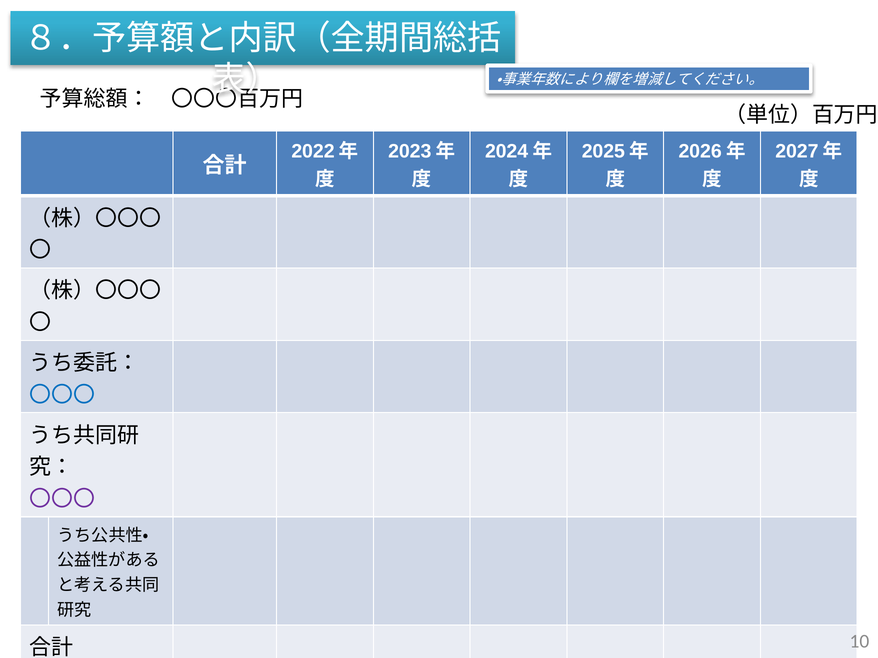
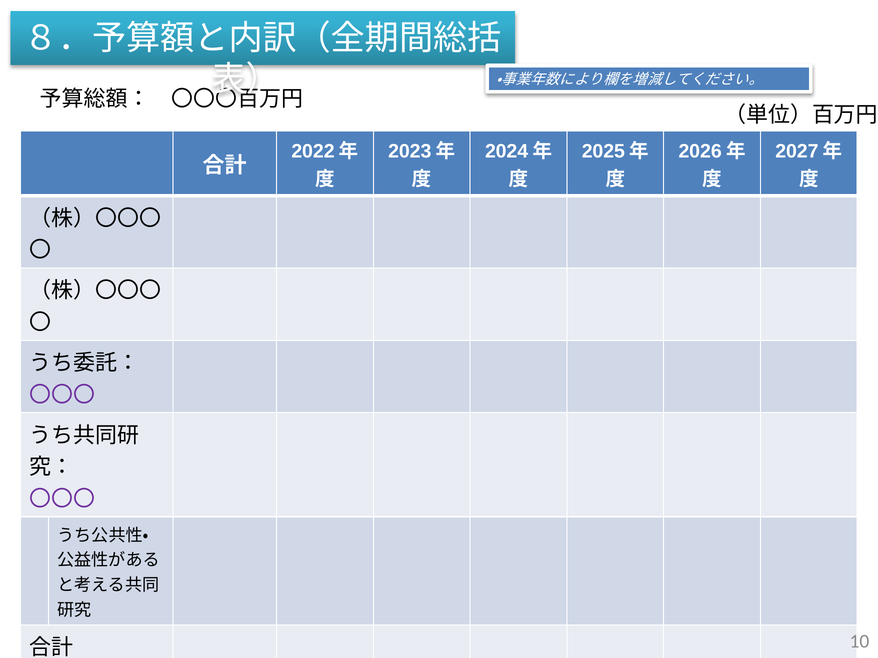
〇〇〇 colour: blue -> purple (62, 395)
